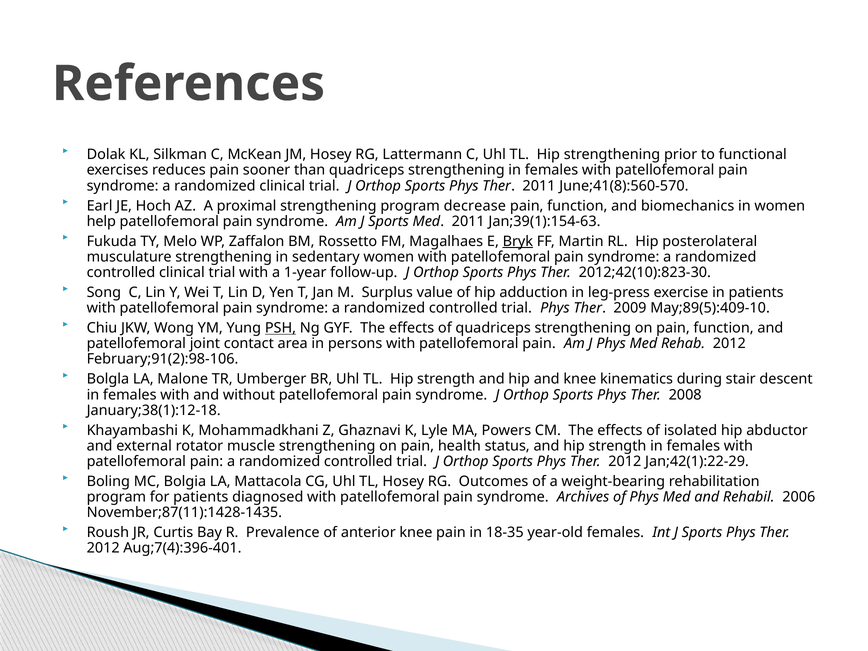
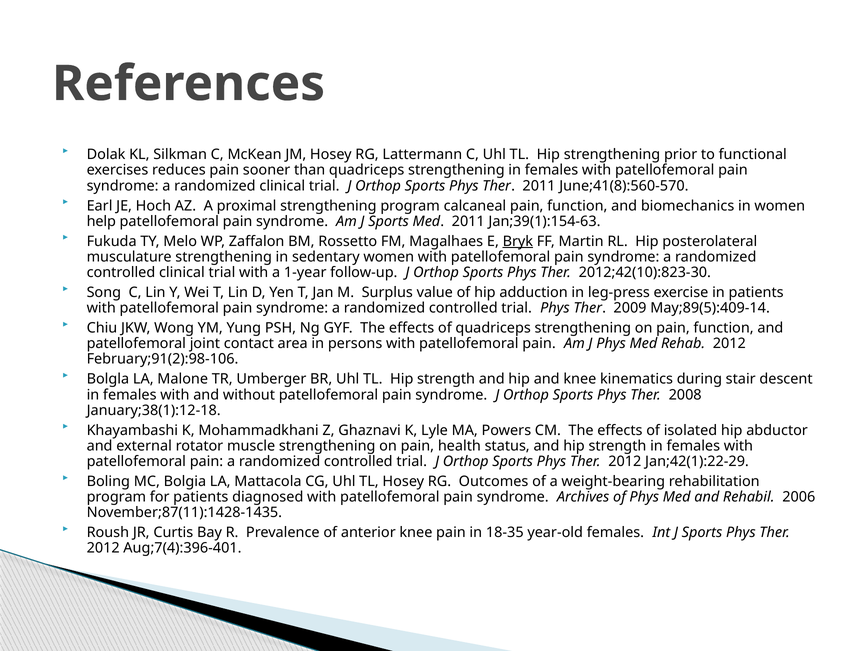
decrease: decrease -> calcaneal (475, 206)
May;89(5):409-10: May;89(5):409-10 -> May;89(5):409-14 (710, 308)
PSH underline: present -> none (280, 328)
